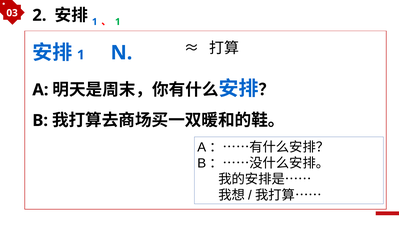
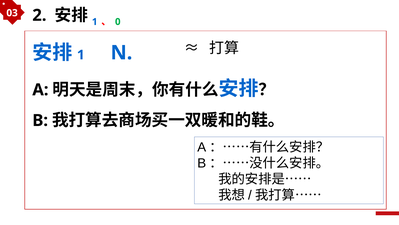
1: 1 -> 0 (118, 22)
